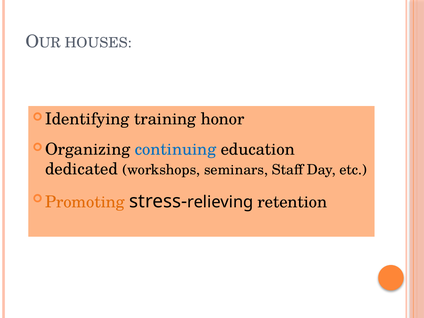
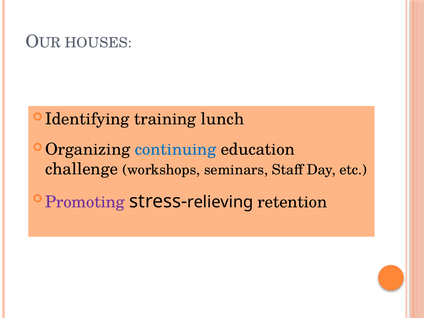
honor: honor -> lunch (222, 119)
dedicated: dedicated -> challenge (82, 169)
Promoting colour: orange -> purple (85, 202)
